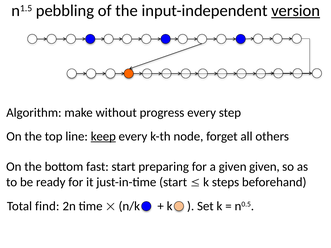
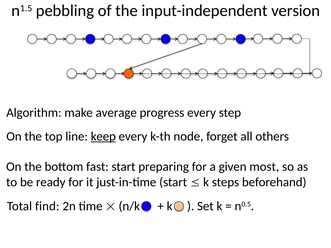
version underline: present -> none (296, 11)
without: without -> average (116, 113)
given given: given -> most (264, 167)
